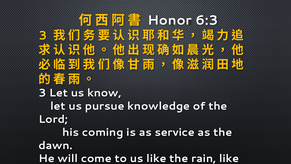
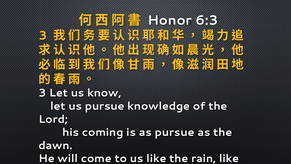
as service: service -> pursue (175, 132)
